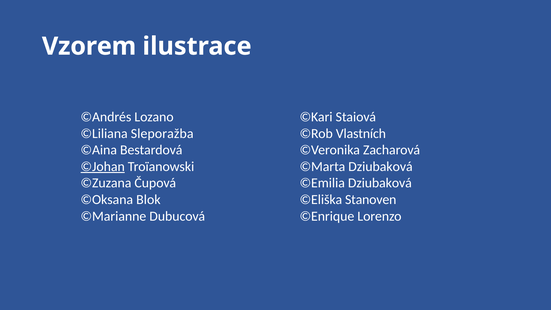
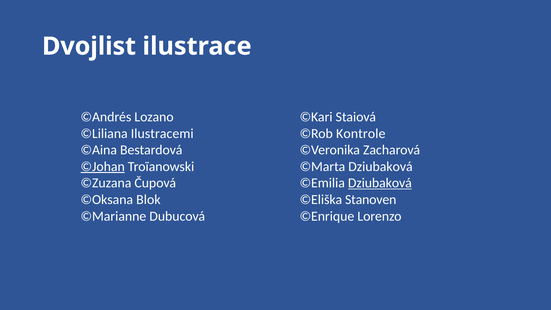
Vzorem: Vzorem -> Dvojlist (89, 46)
Sleporažba: Sleporažba -> Ilustracemi (162, 133)
Vlastních: Vlastních -> Kontrole (361, 133)
Dziubaková underline: none -> present (380, 183)
